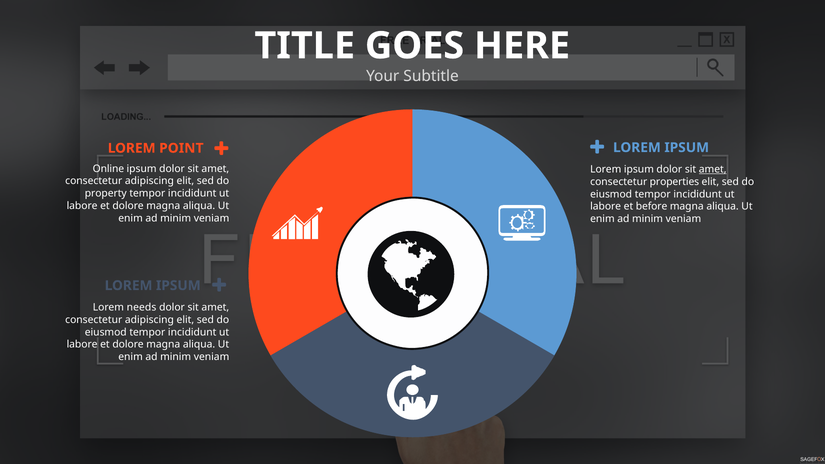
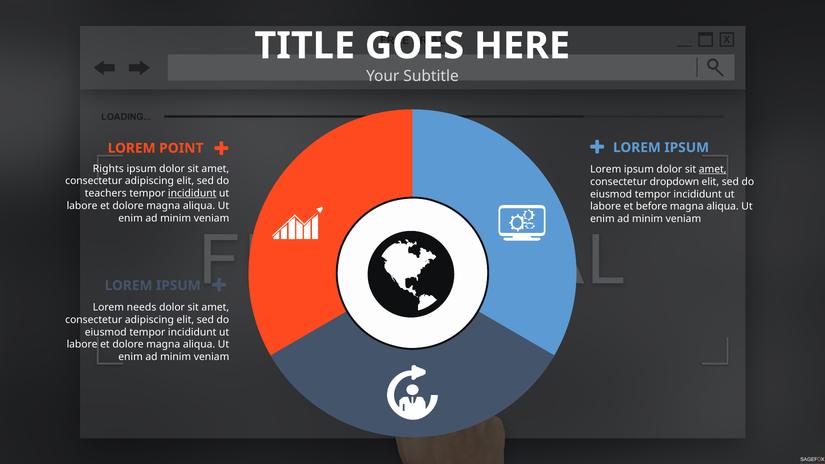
Online: Online -> Rights (108, 169)
properties: properties -> dropdown (674, 182)
property: property -> teachers (106, 193)
incididunt underline: none -> present (192, 193)
